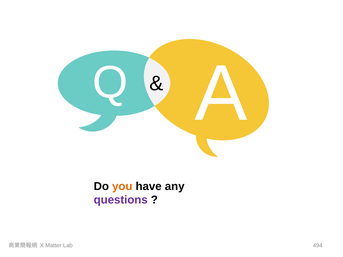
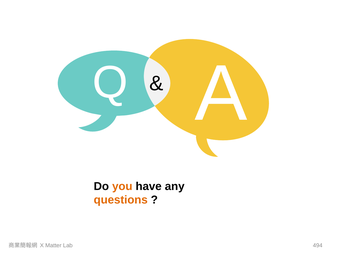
questions colour: purple -> orange (121, 200)
